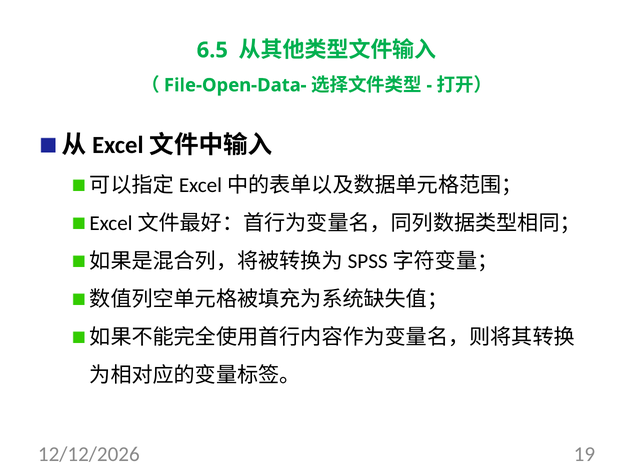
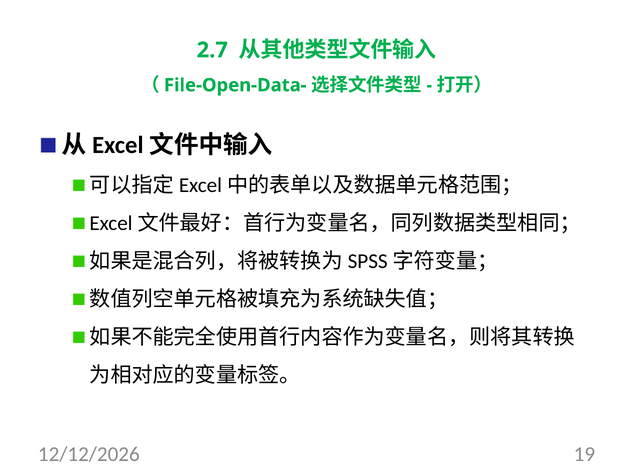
6.5: 6.5 -> 2.7 (212, 50)
